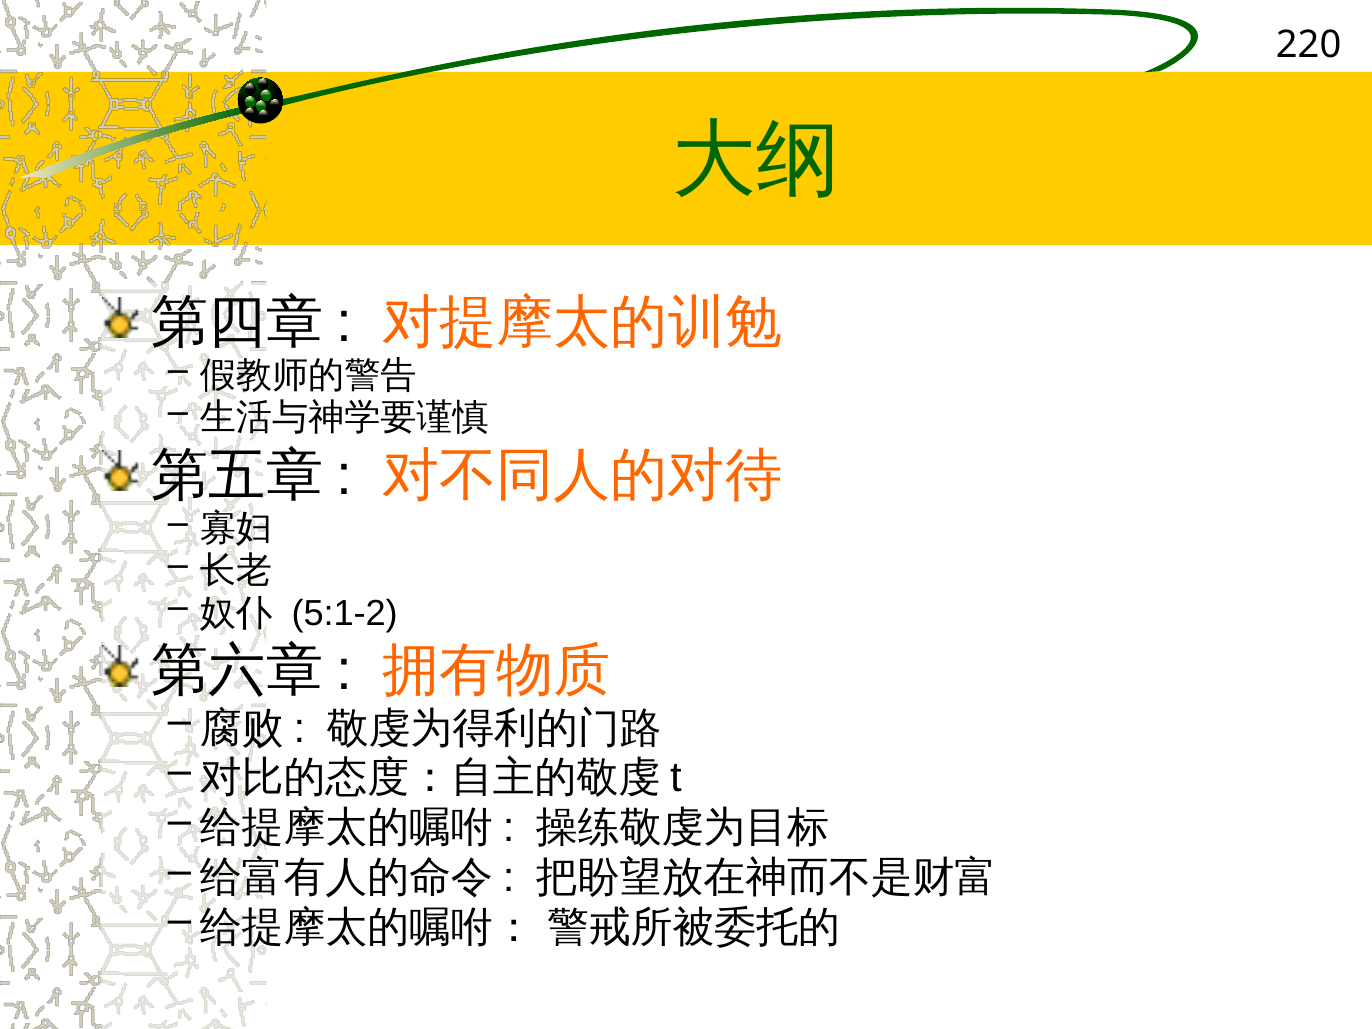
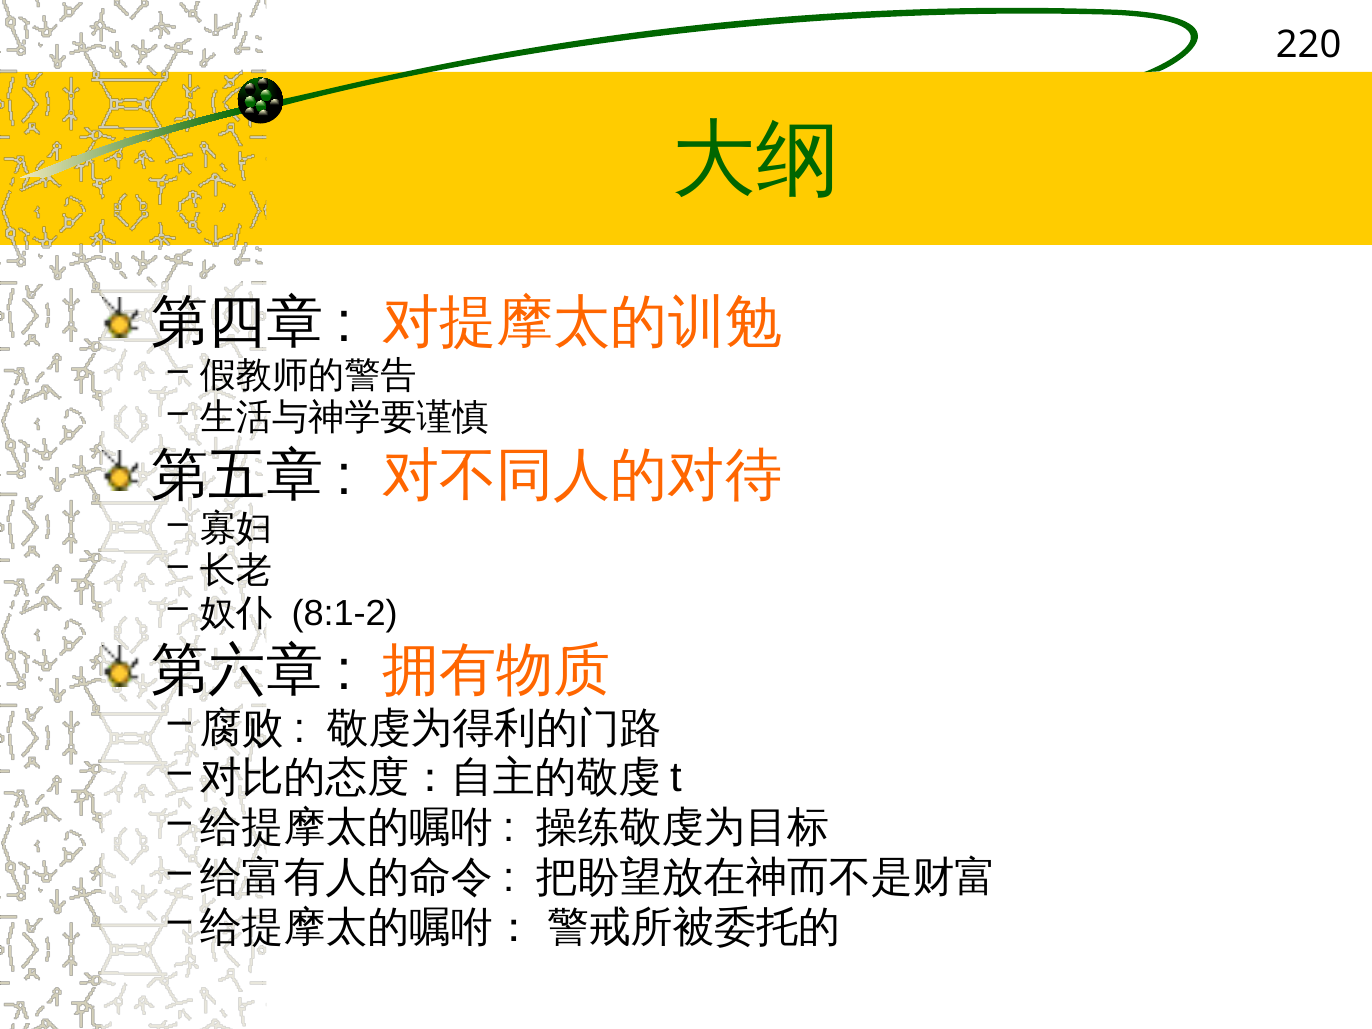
5:1-2: 5:1-2 -> 8:1-2 (345, 613)
